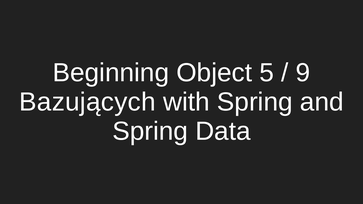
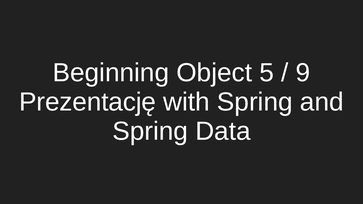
Bazujących: Bazujących -> Prezentację (88, 102)
